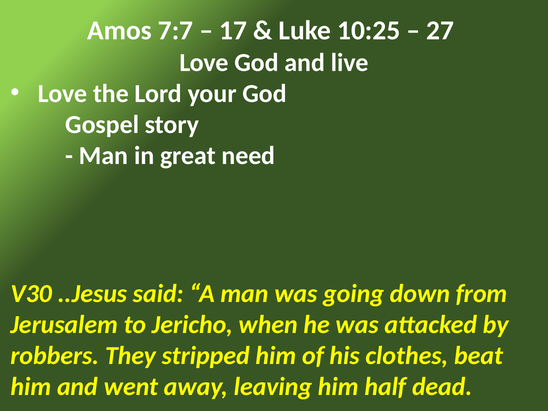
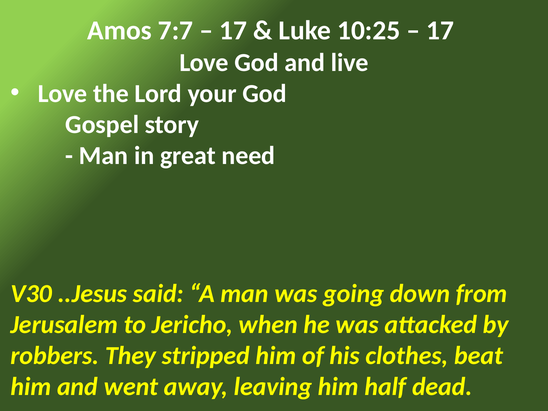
27: 27 -> 17 (440, 31)
